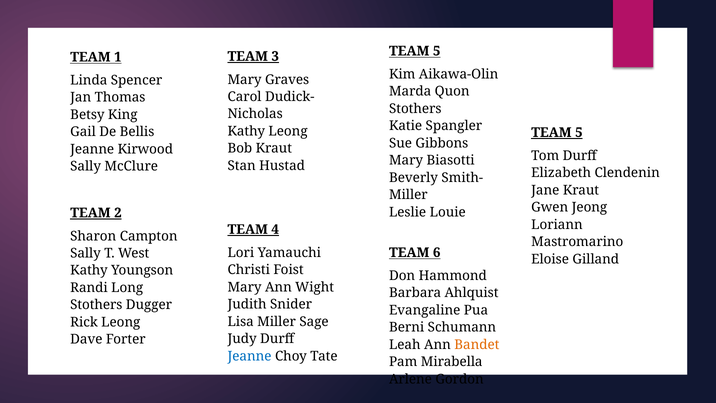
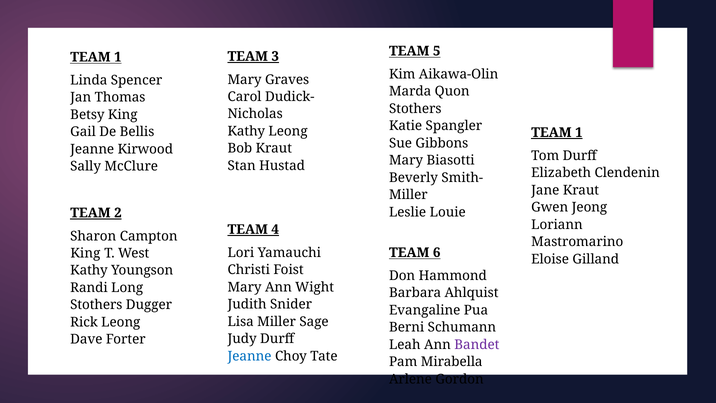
5: 5 -> 1 (579, 132)
Sally: Sally -> King (85, 253)
Bandet colour: orange -> purple (477, 345)
